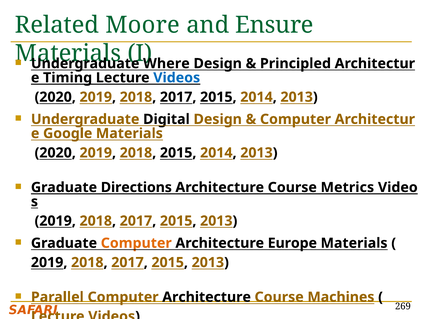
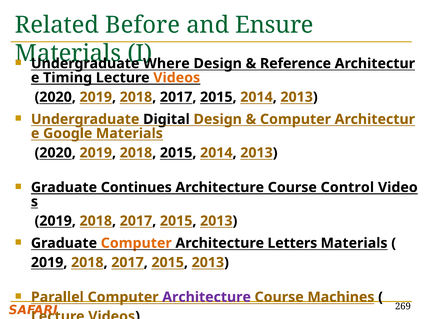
Moore: Moore -> Before (143, 25)
Principled: Principled -> Reference (296, 64)
Videos colour: blue -> orange (177, 78)
Directions: Directions -> Continues (136, 188)
Metrics: Metrics -> Control (347, 188)
Europe: Europe -> Letters (292, 243)
Architecture colour: black -> purple (207, 298)
